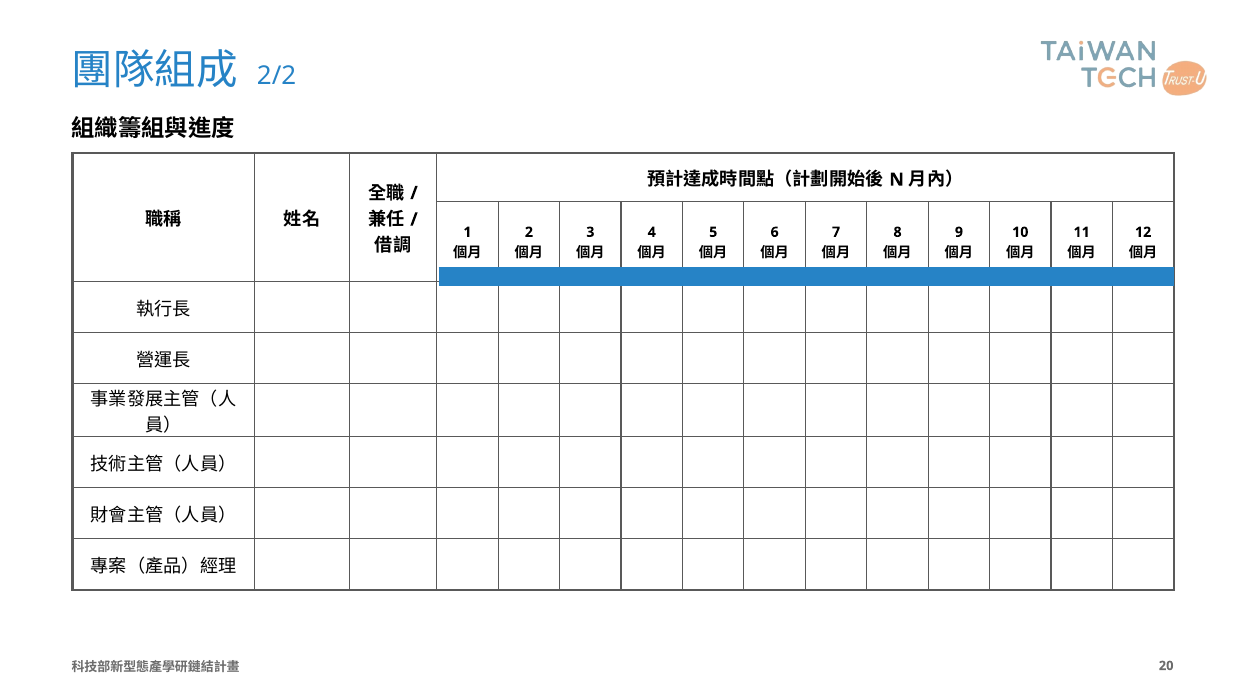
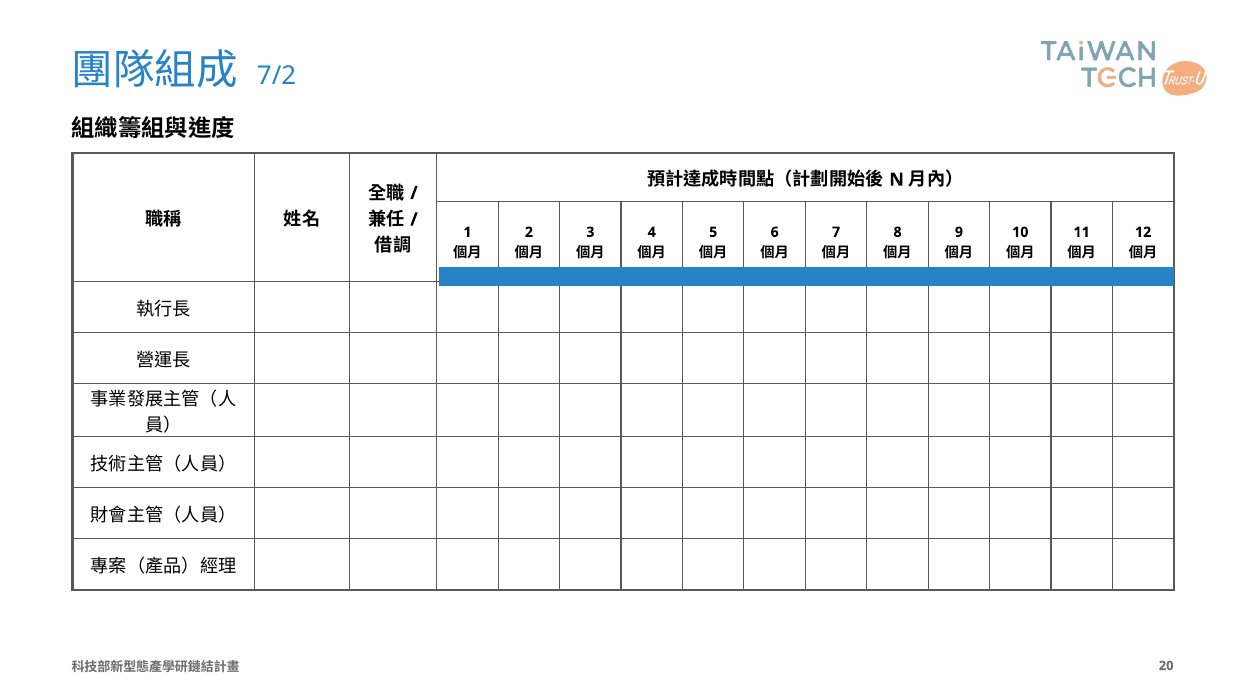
2/2: 2/2 -> 7/2 (277, 76)
